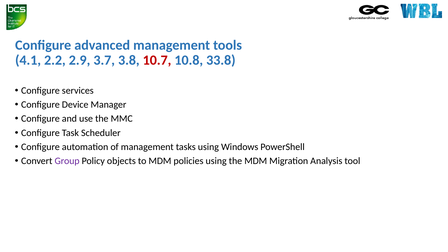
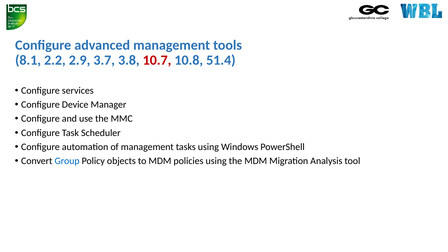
4.1: 4.1 -> 8.1 (28, 60)
33.8: 33.8 -> 51.4 (221, 60)
Group colour: purple -> blue (67, 161)
